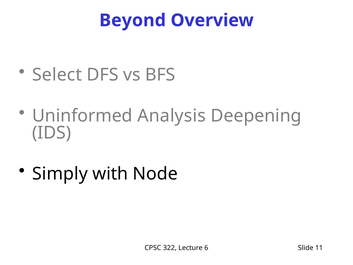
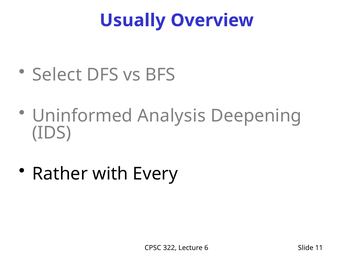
Beyond: Beyond -> Usually (133, 20)
Simply: Simply -> Rather (60, 174)
Node: Node -> Every (155, 174)
